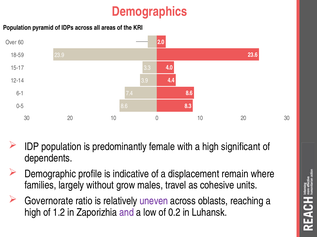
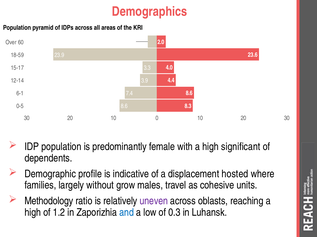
remain: remain -> hosted (235, 174)
Governorate: Governorate -> Methodology (49, 202)
and colour: purple -> blue (127, 213)
0.2: 0.2 -> 0.3 (174, 213)
